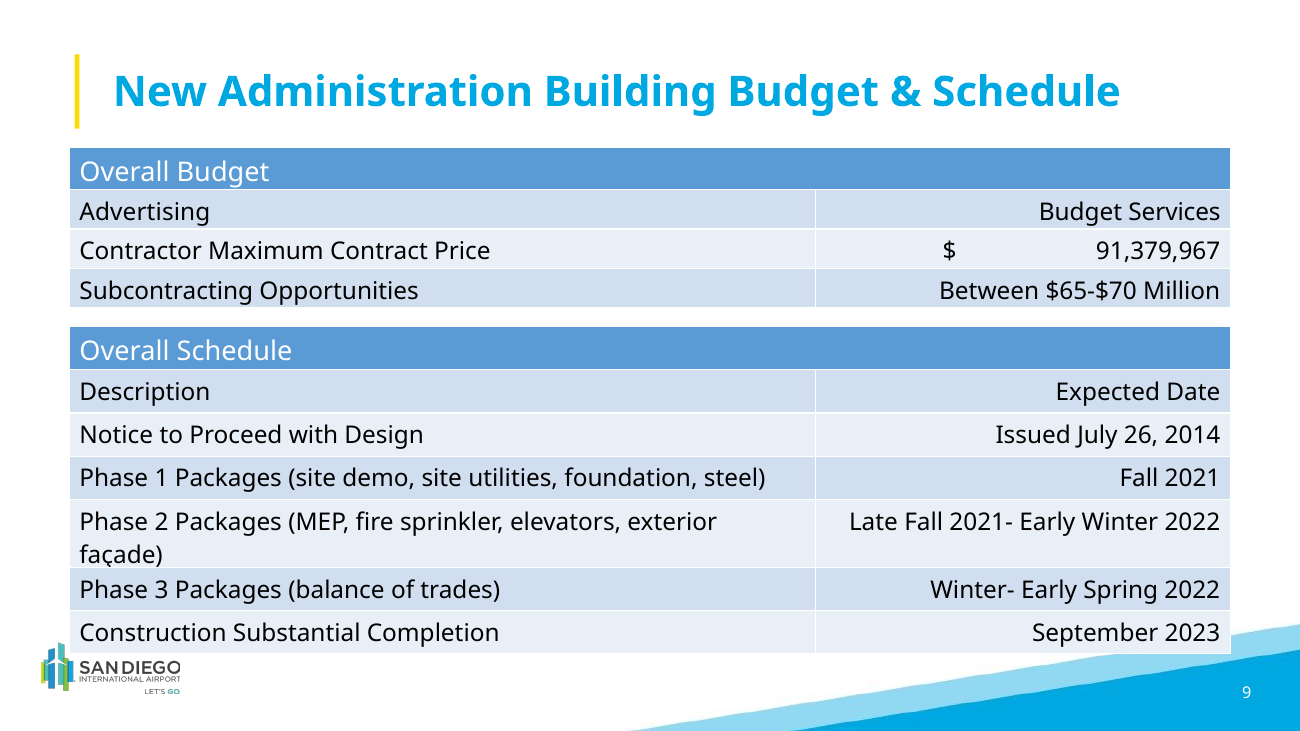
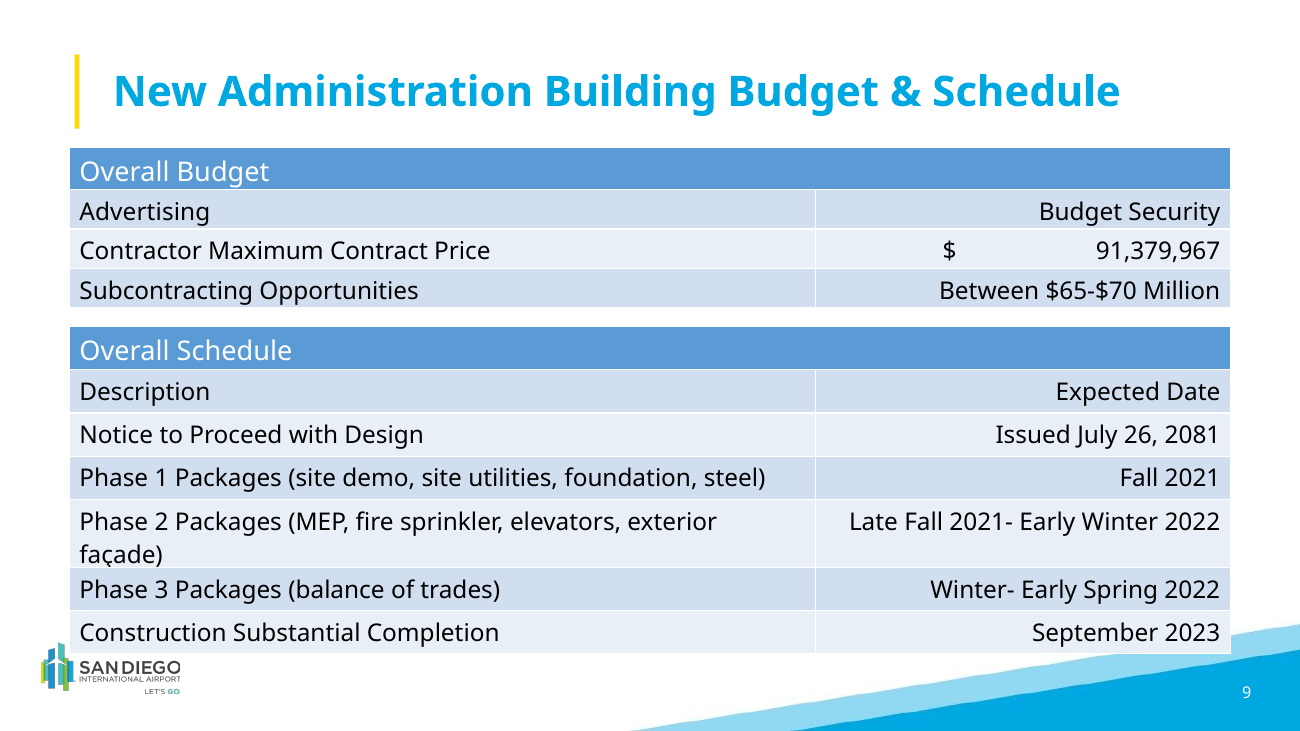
Services: Services -> Security (1174, 212)
2014: 2014 -> 2081 (1193, 436)
